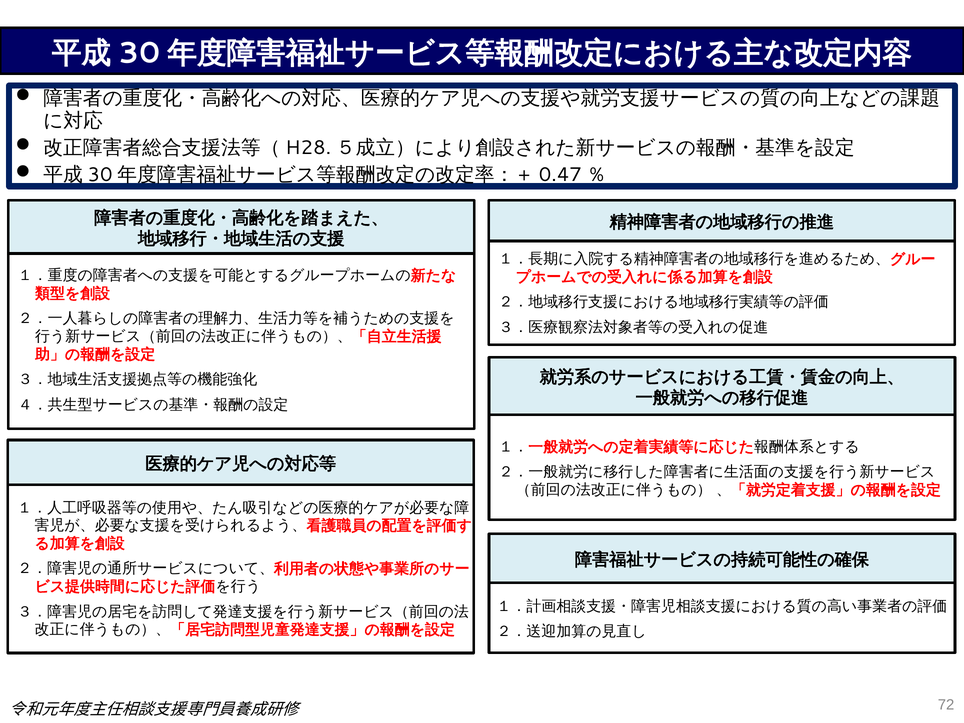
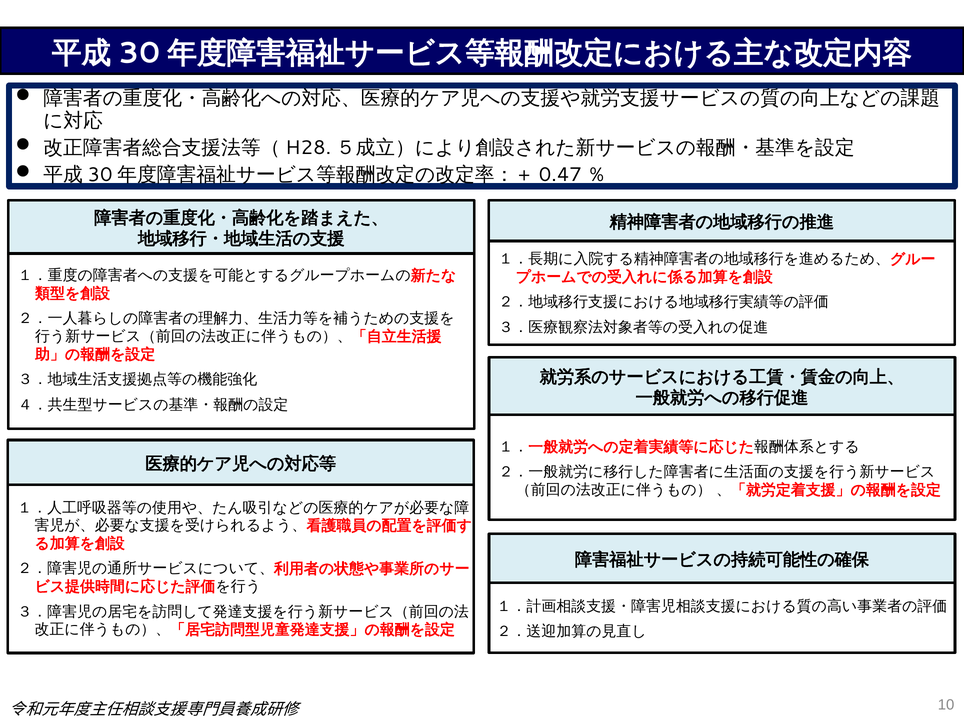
72: 72 -> 10 (946, 705)
